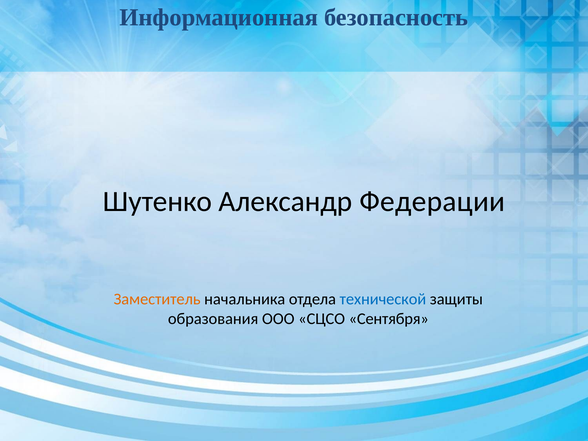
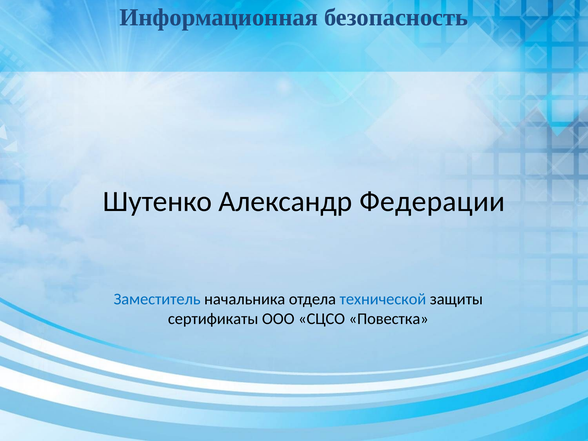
Заместитель colour: orange -> blue (157, 299)
образования: образования -> сертификаты (213, 319)
Сентября: Сентября -> Повестка (389, 319)
